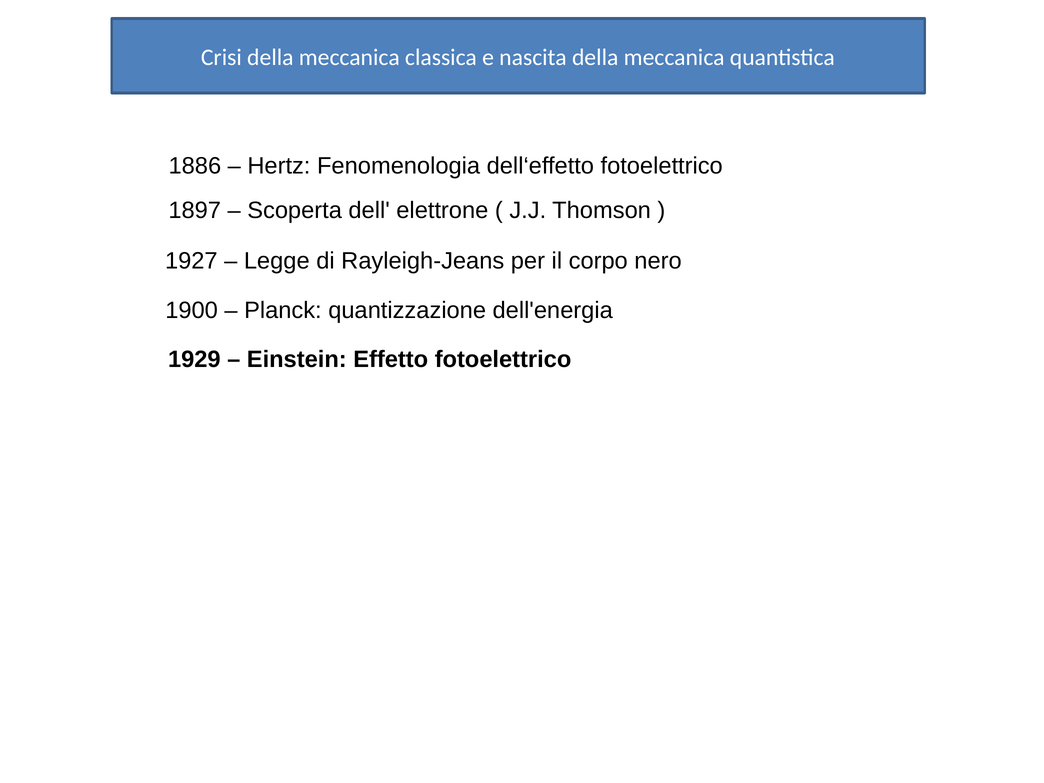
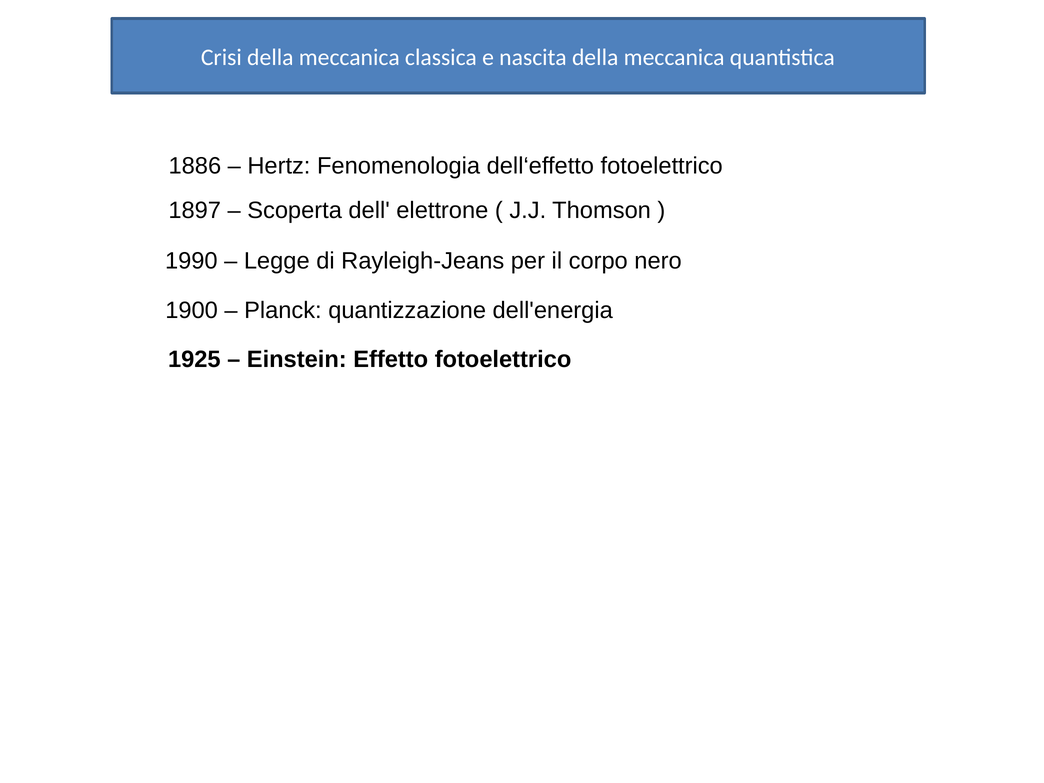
1927: 1927 -> 1990 (191, 261)
1929: 1929 -> 1925 (194, 360)
